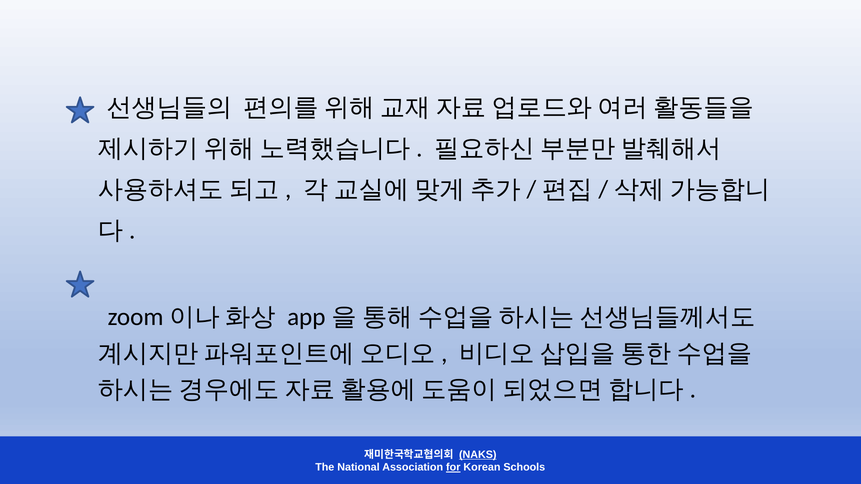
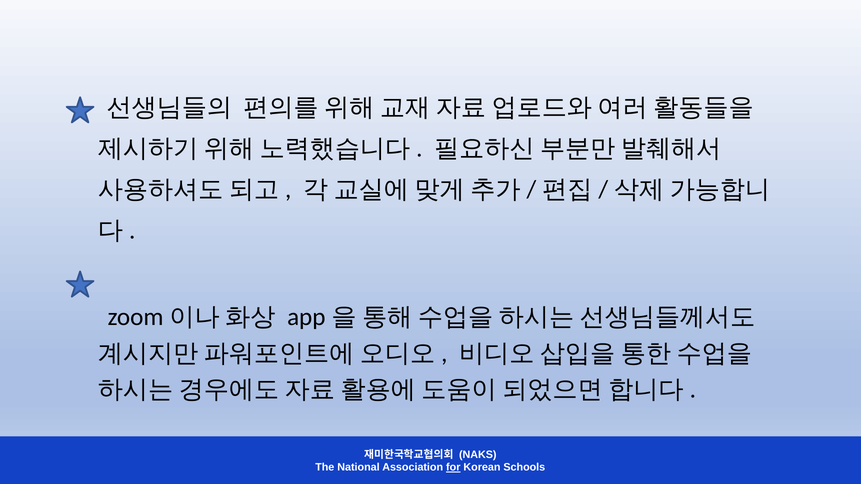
NAKS underline: present -> none (478, 455)
